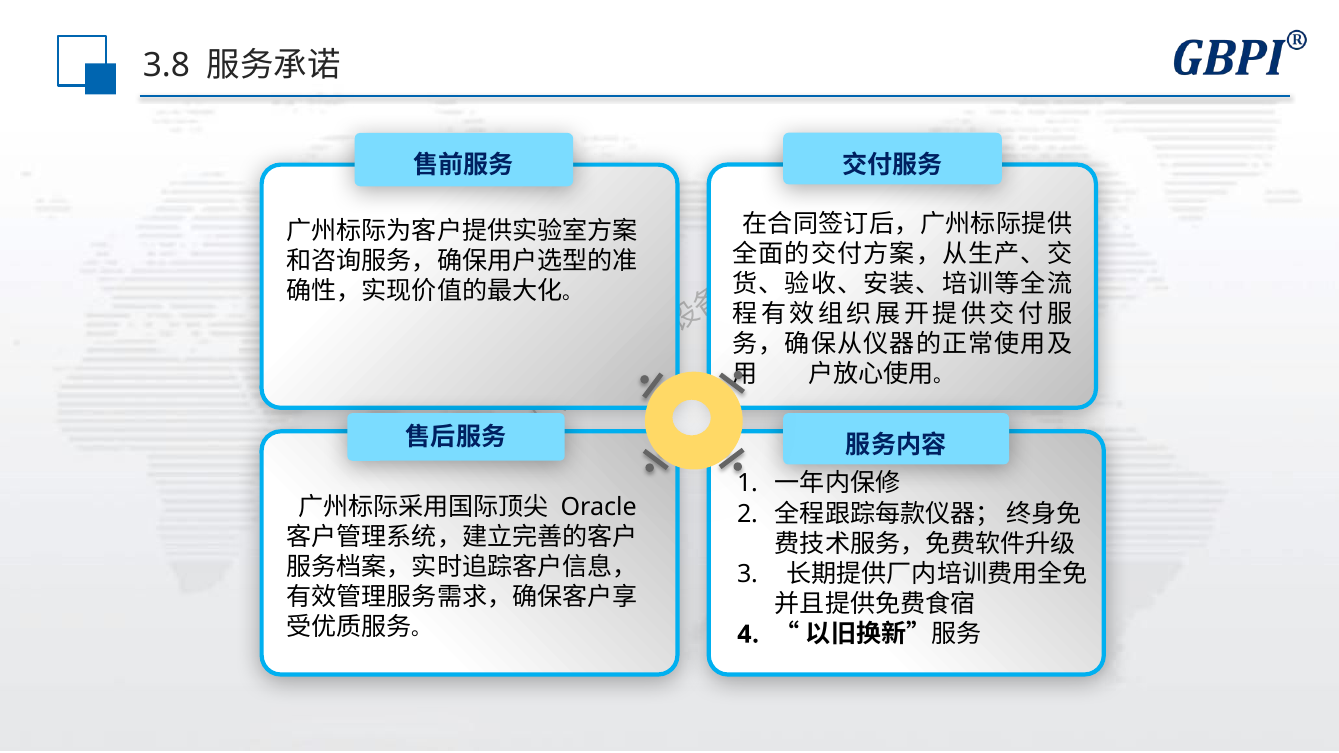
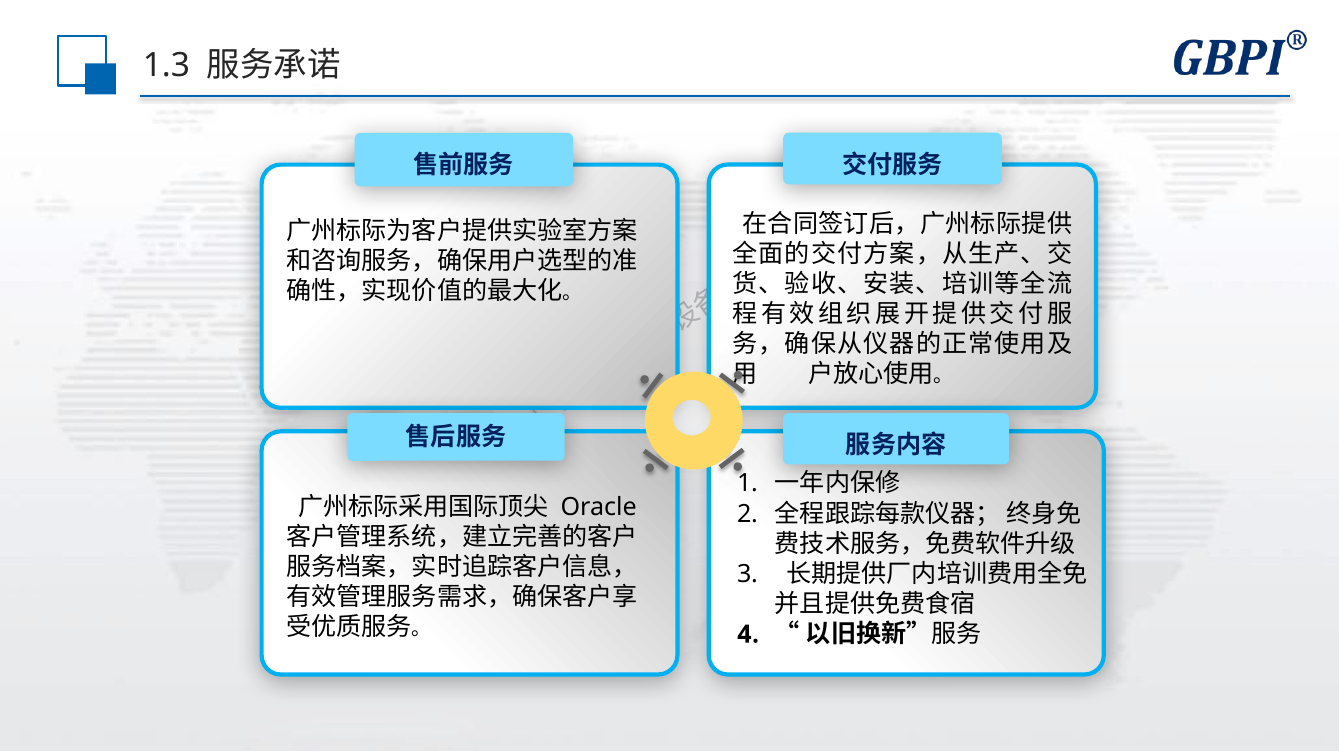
3.8: 3.8 -> 1.3 (166, 66)
